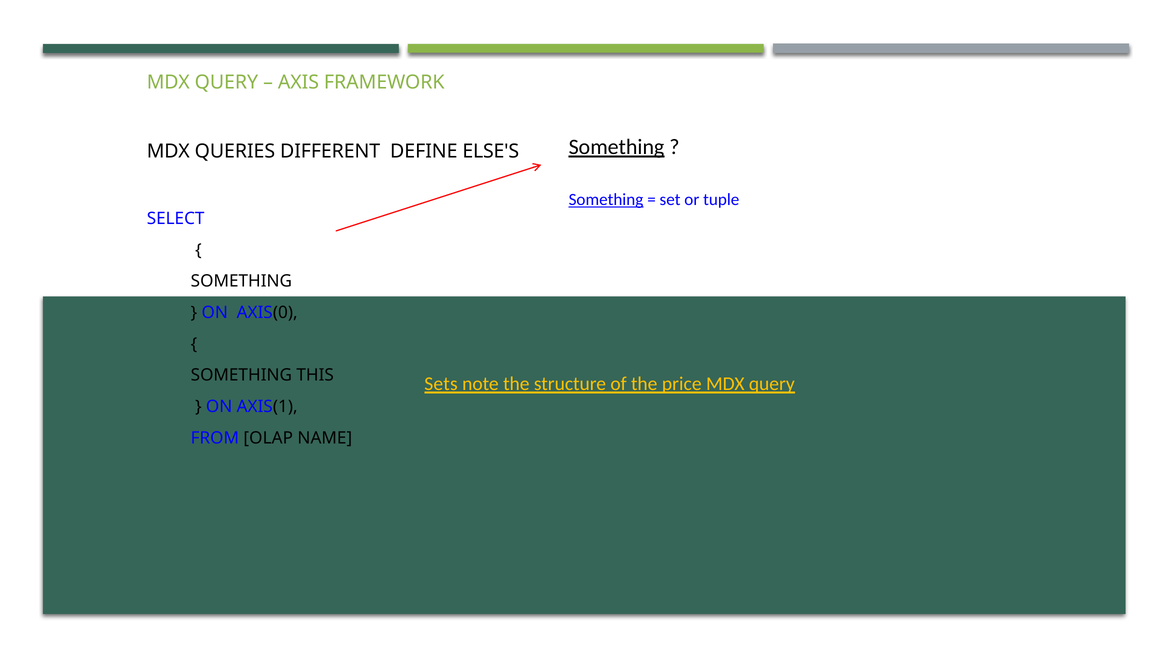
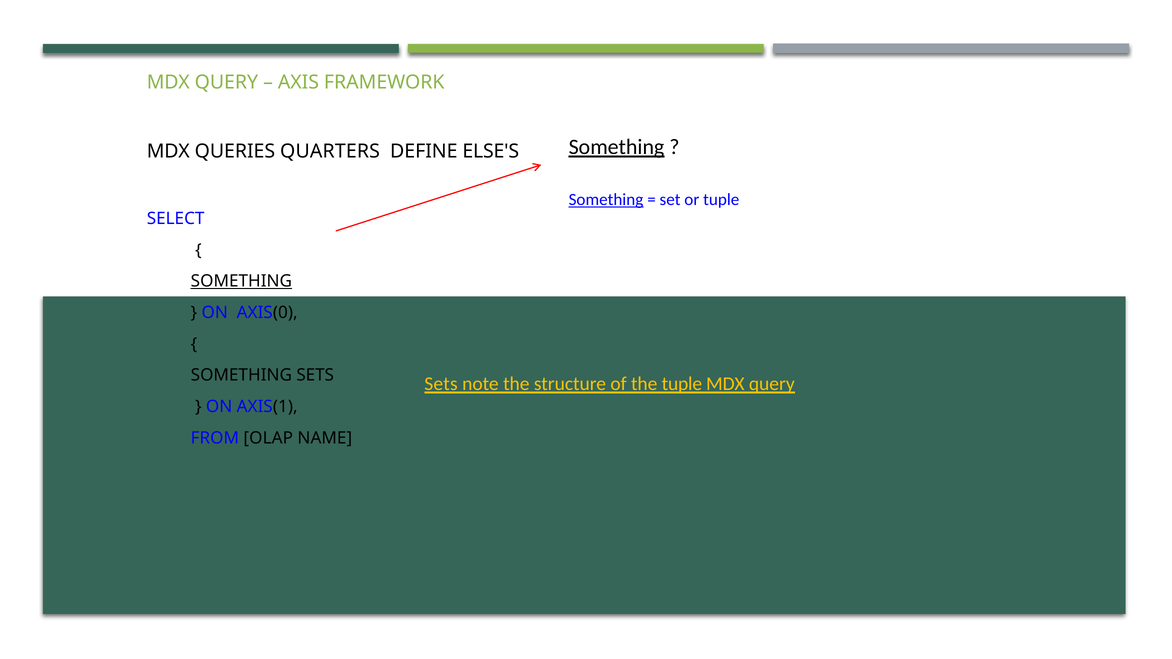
DIFFERENT: DIFFERENT -> QUARTERS (330, 152)
SOMETHING underline: none -> present (241, 281)
SOMETHING THIS: THIS -> SETS (315, 375)
the price: price -> tuple (682, 384)
